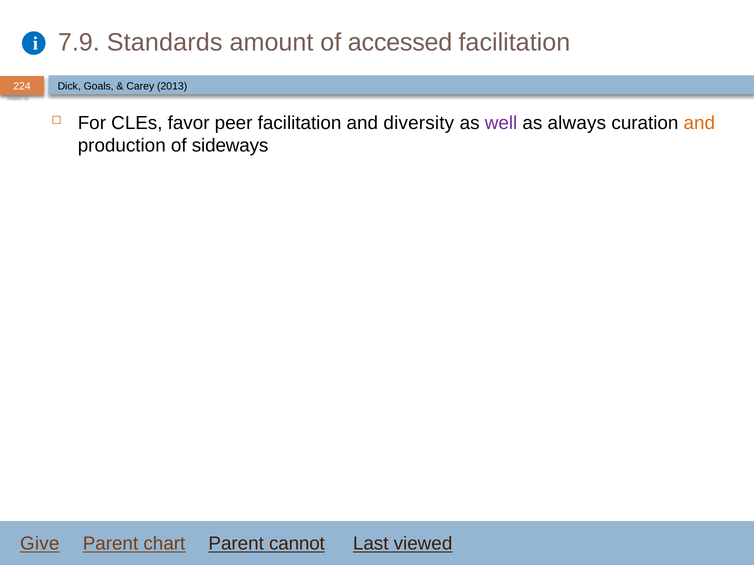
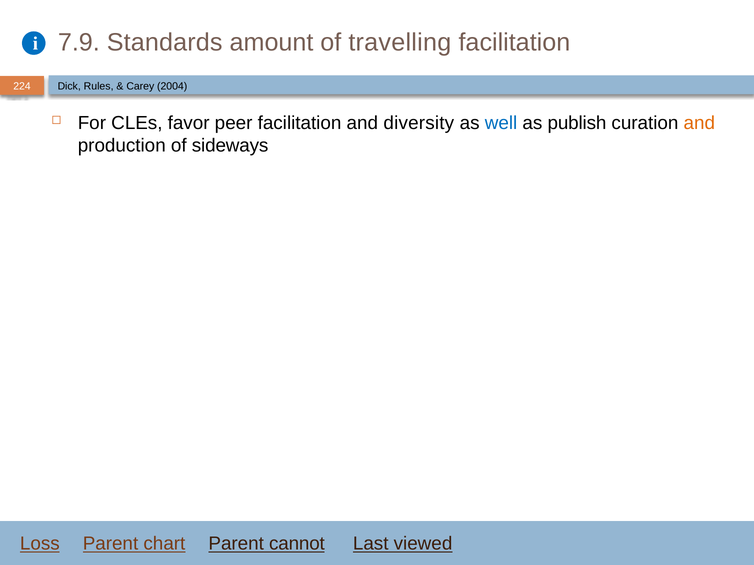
accessed: accessed -> travelling (400, 43)
Goals: Goals -> Rules (99, 86)
2013: 2013 -> 2004 (172, 86)
well colour: purple -> blue (501, 123)
always: always -> publish (577, 123)
Give: Give -> Loss (40, 544)
